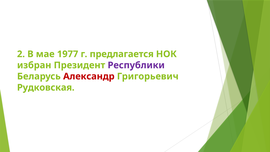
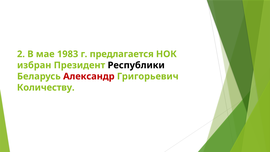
1977: 1977 -> 1983 (68, 54)
Республики colour: purple -> black (136, 65)
Рудковская: Рудковская -> Количеству (46, 87)
